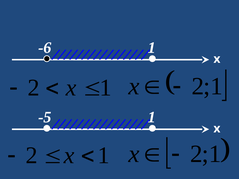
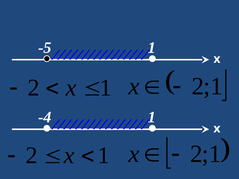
-6: -6 -> -5 (45, 48)
-5: -5 -> -4 (45, 117)
